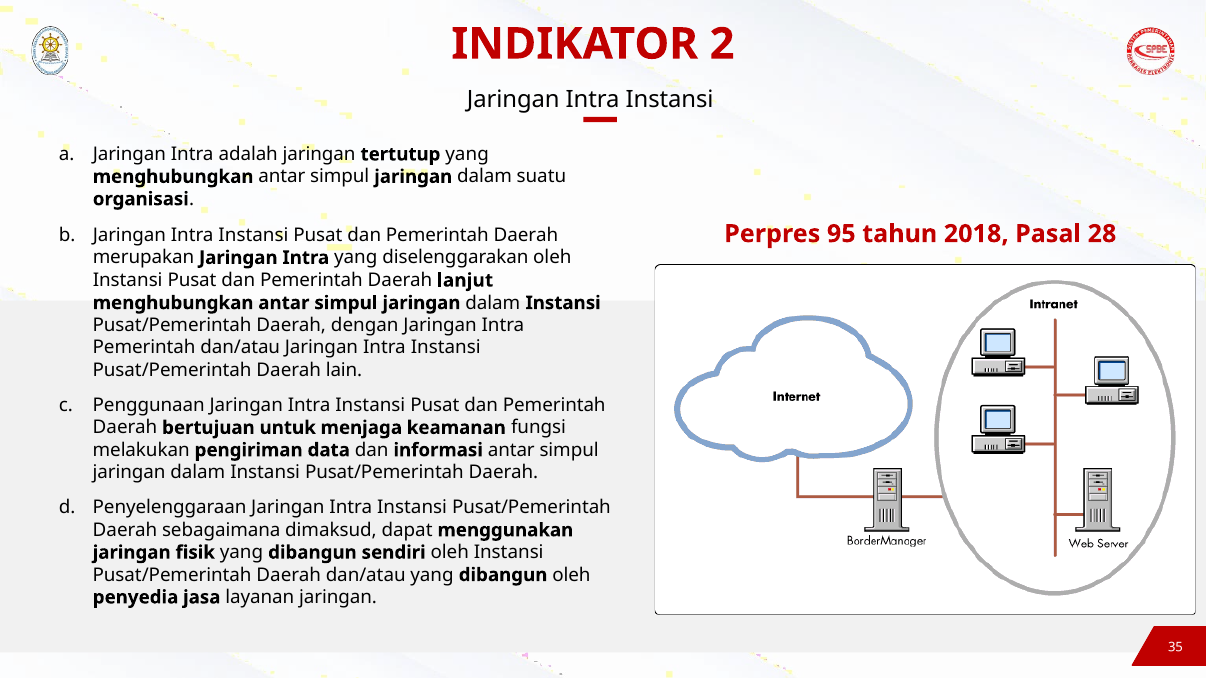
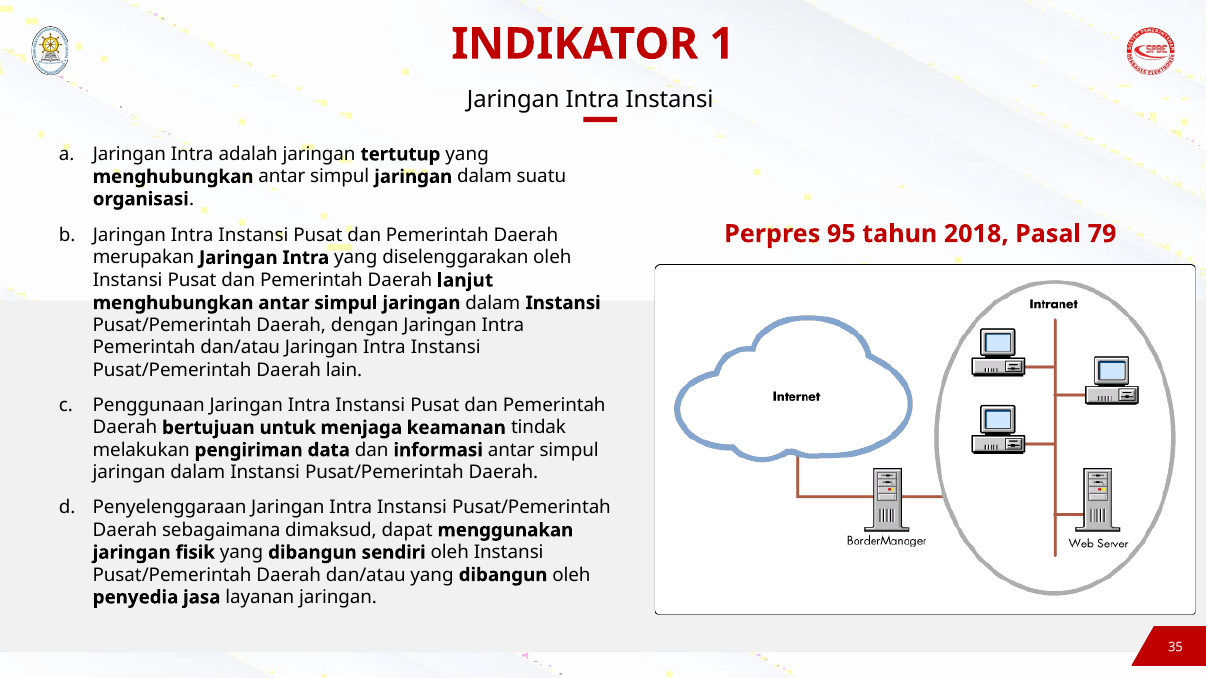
2: 2 -> 1 (722, 44)
28: 28 -> 79 (1102, 234)
fungsi: fungsi -> tindak (539, 428)
